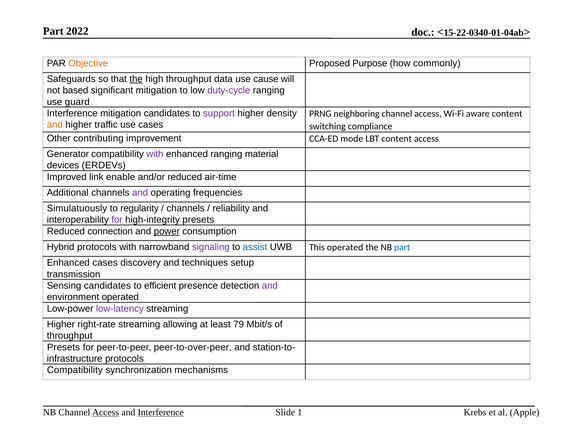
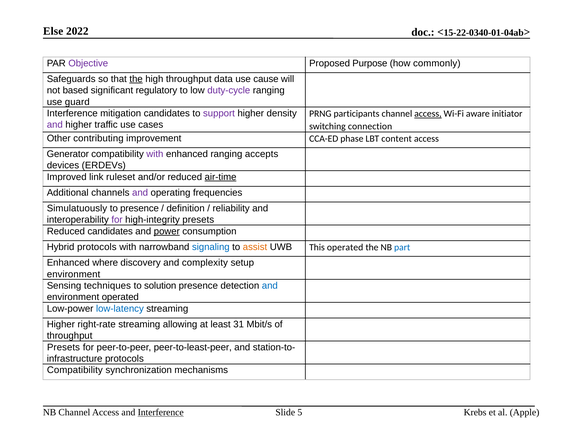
Part: Part -> Else (53, 31)
Objective colour: orange -> purple (88, 63)
significant mitigation: mitigation -> regulatory (156, 90)
neighboring: neighboring -> participants (357, 114)
access underline: none -> present (428, 114)
aware content: content -> initiator (507, 114)
and colour: orange -> purple (55, 125)
compliance: compliance -> connection (370, 126)
mode: mode -> phase (352, 139)
material: material -> accepts (262, 154)
enable: enable -> ruleset (121, 177)
air-time underline: none -> present (221, 177)
to regularity: regularity -> presence (140, 208)
channels: channels -> definition (186, 208)
Reduced connection: connection -> candidates (110, 231)
signaling colour: purple -> blue (211, 247)
assist colour: blue -> orange (255, 247)
Enhanced cases: cases -> where (105, 263)
techniques: techniques -> complexity (205, 263)
transmission: transmission -> environment (74, 274)
Sensing candidates: candidates -> techniques (107, 286)
efficient: efficient -> solution (160, 286)
and colour: purple -> blue (270, 286)
low-latency colour: purple -> blue (120, 308)
79: 79 -> 31 (239, 324)
peer-to-over-peer: peer-to-over-peer -> peer-to-least-peer (193, 347)
Access underline: present -> none (106, 412)
1: 1 -> 5 (300, 412)
